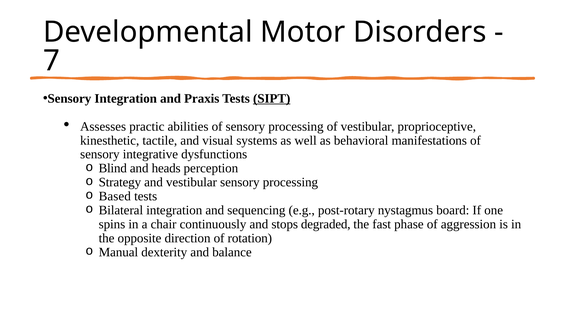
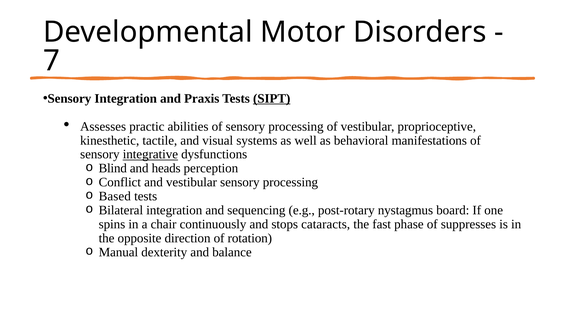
integrative underline: none -> present (150, 154)
Strategy: Strategy -> Conflict (120, 182)
degraded: degraded -> cataracts (326, 224)
aggression: aggression -> suppresses (468, 224)
